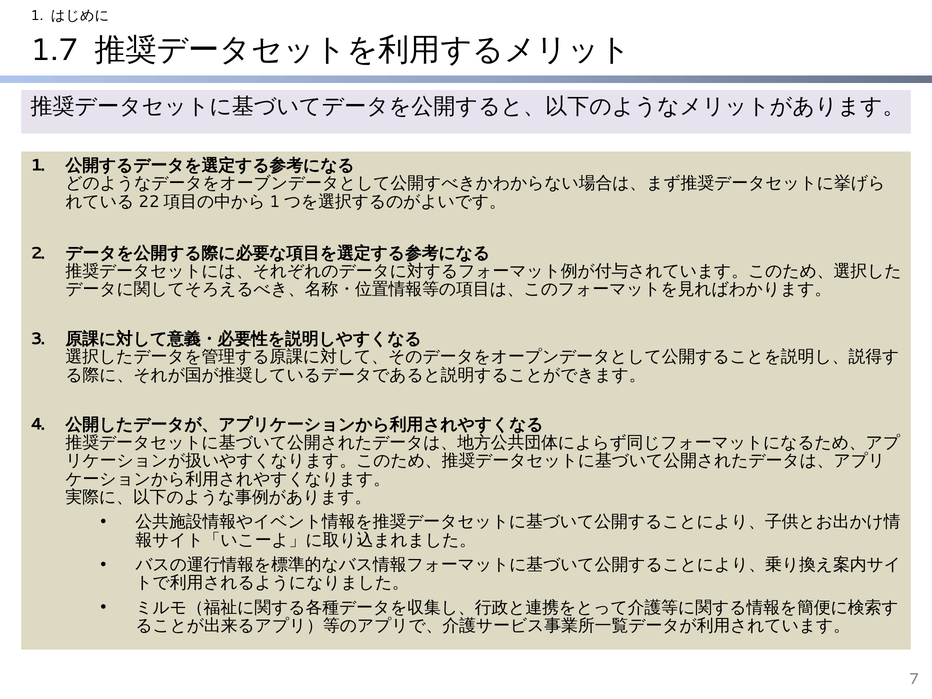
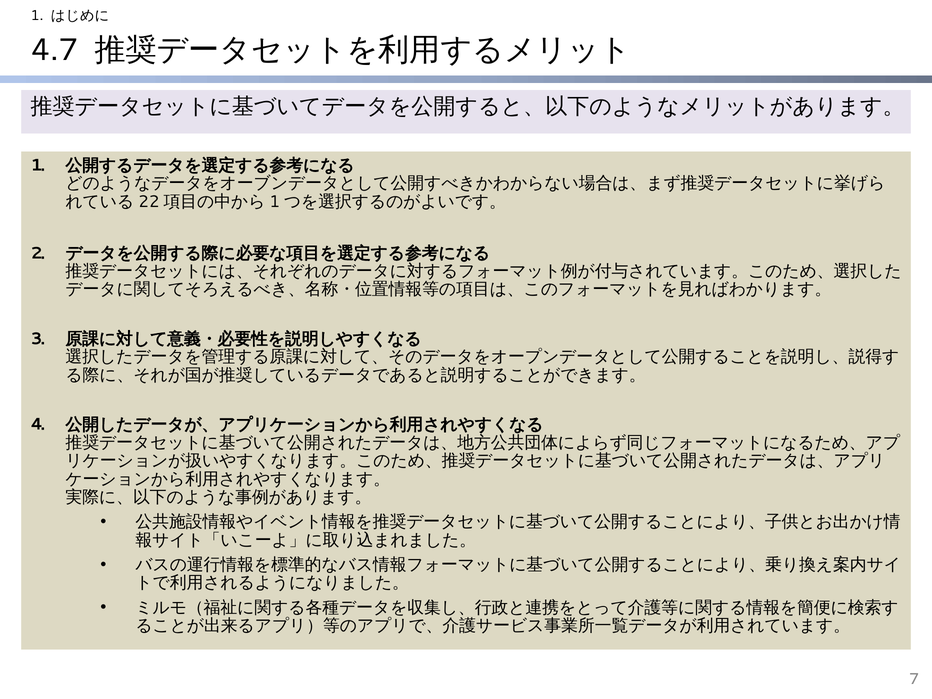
1.7: 1.7 -> 4.7 (55, 50)
